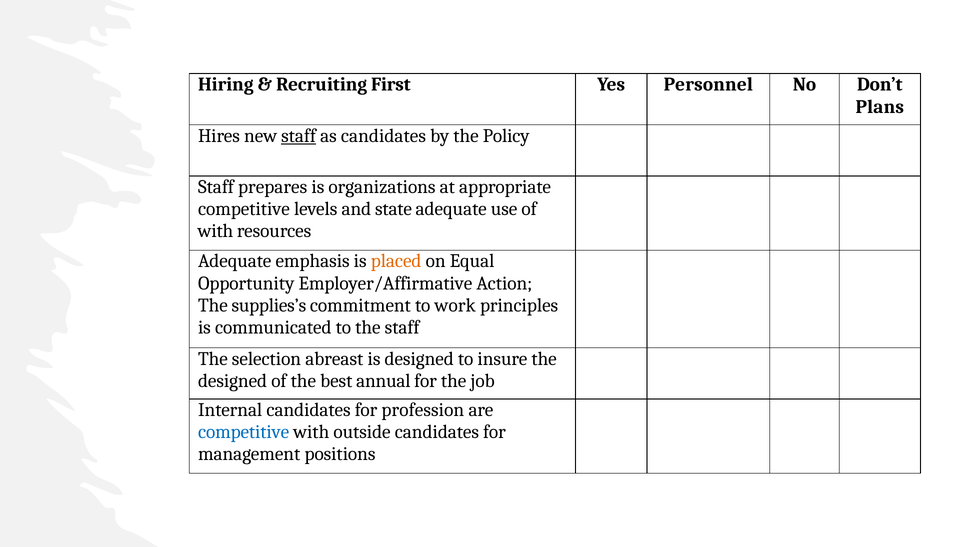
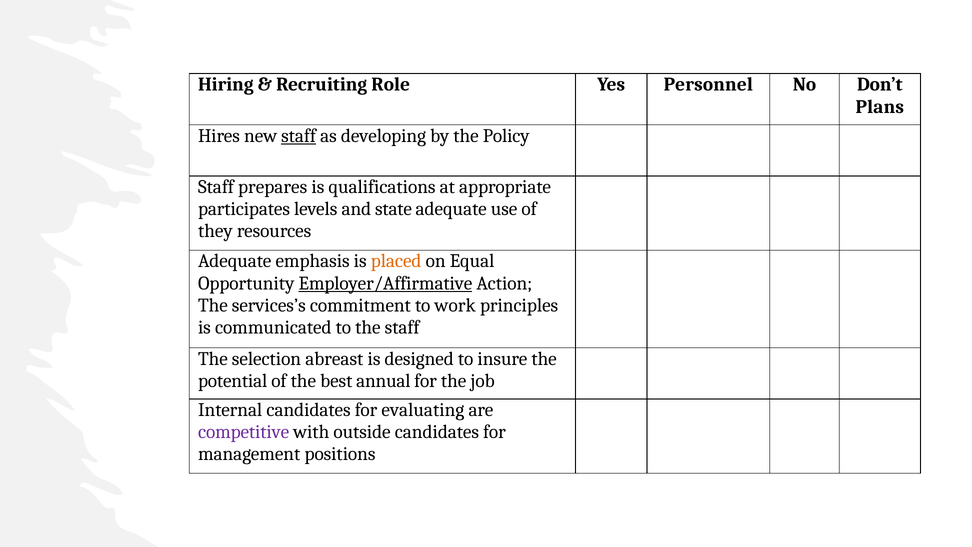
First: First -> Role (391, 85)
as candidates: candidates -> developing (383, 136)
organizations: organizations -> qualifications (382, 187)
competitive: competitive -> participates (244, 209)
with: with -> they (215, 231)
Employer/Affirmative underline: none -> present (385, 283)
supplies’s: supplies’s -> services’s (269, 305)
designed: designed -> potential (233, 381)
profession: profession -> evaluating (423, 410)
competitive colour: blue -> purple (244, 432)
